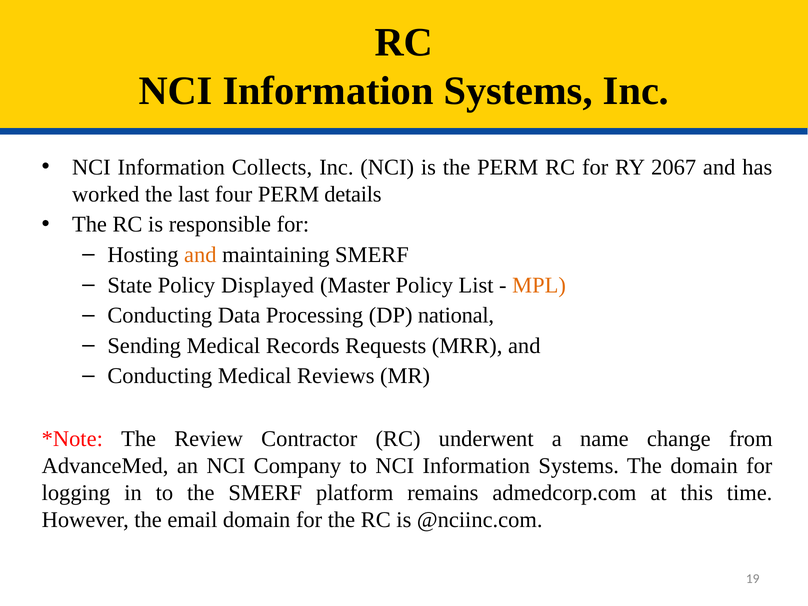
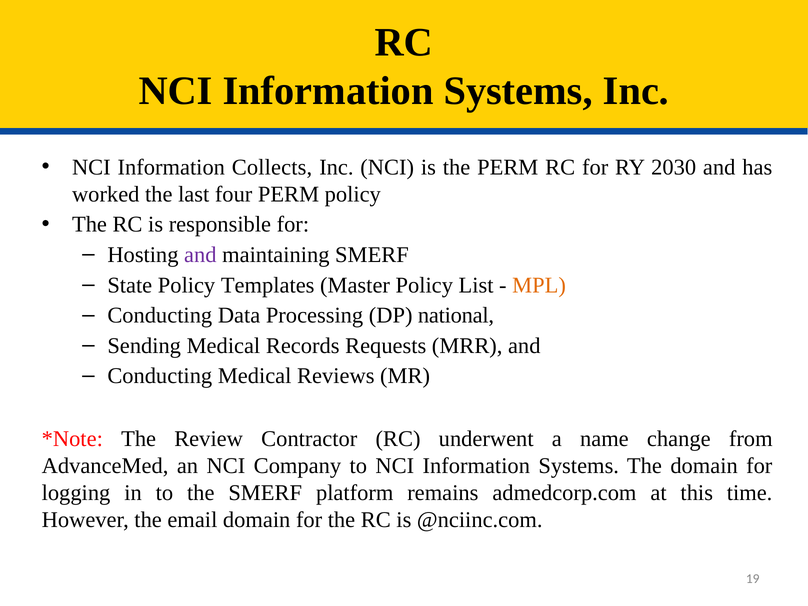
2067: 2067 -> 2030 (674, 167)
PERM details: details -> policy (353, 194)
and colour: orange -> purple (200, 255)
Displayed: Displayed -> Templates (268, 285)
